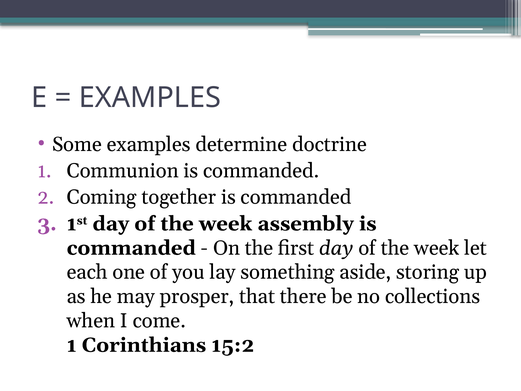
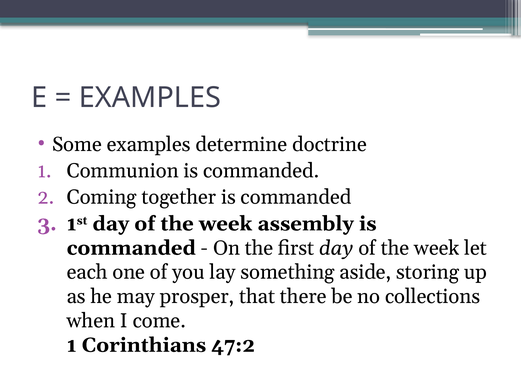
15:2: 15:2 -> 47:2 (233, 345)
